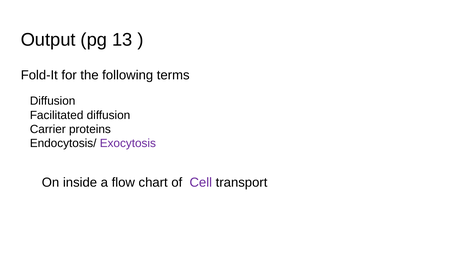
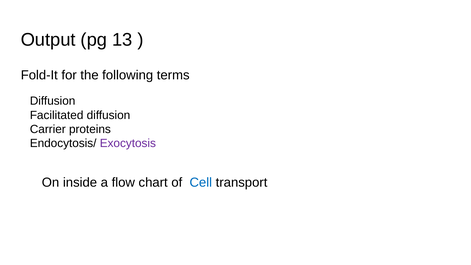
Cell colour: purple -> blue (201, 182)
